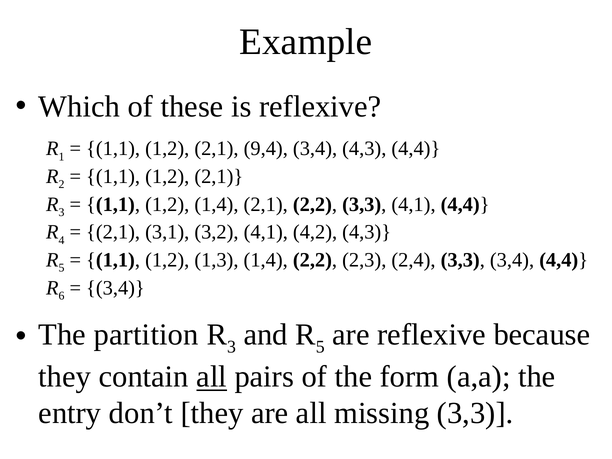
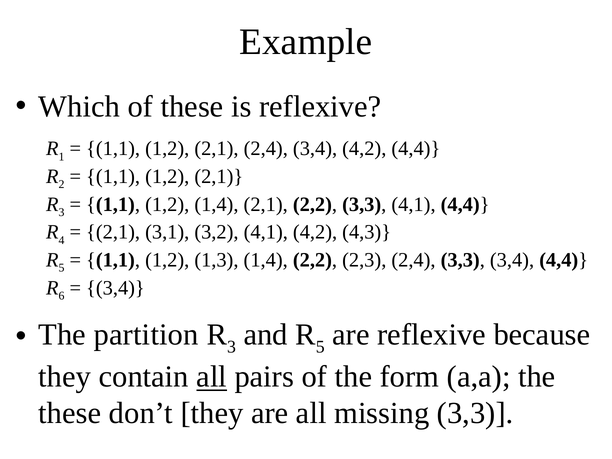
2,1 9,4: 9,4 -> 2,4 (266, 149)
3,4 4,3: 4,3 -> 4,2 (364, 149)
entry: entry -> these (70, 413)
